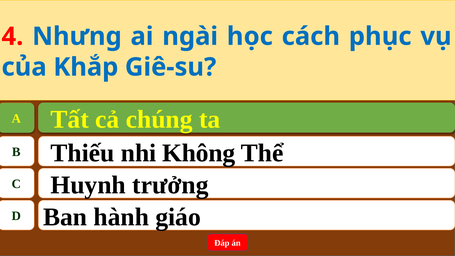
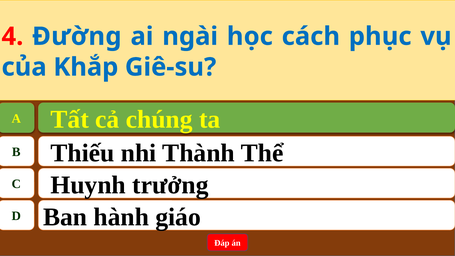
Nhưng: Nhưng -> Đường (77, 36)
Không: Không -> Thành (199, 153)
